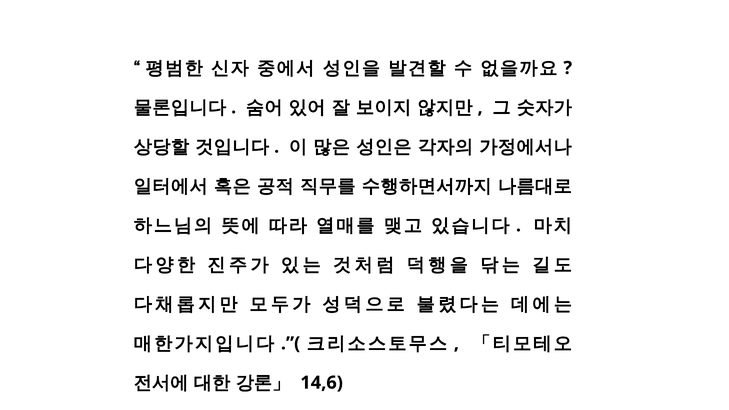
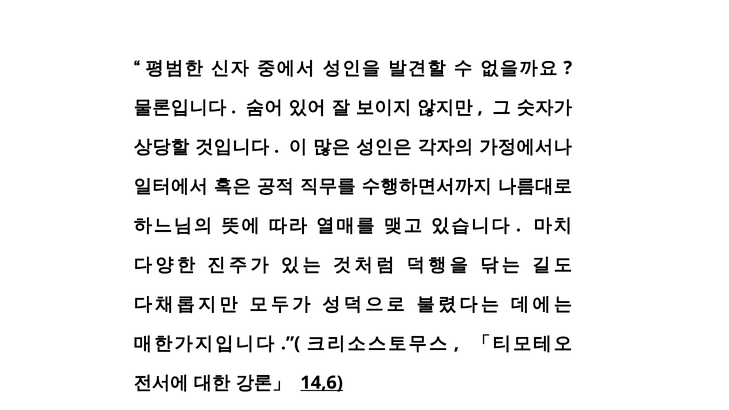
14,6 underline: none -> present (322, 383)
